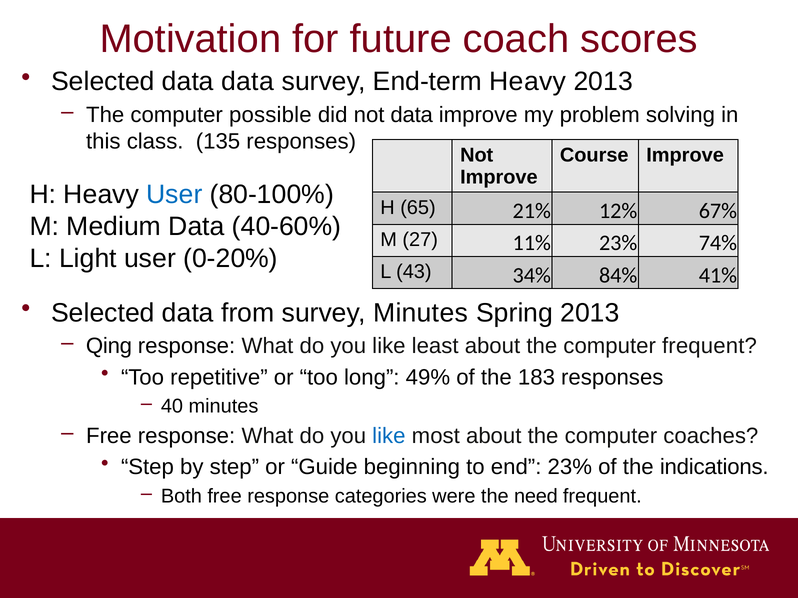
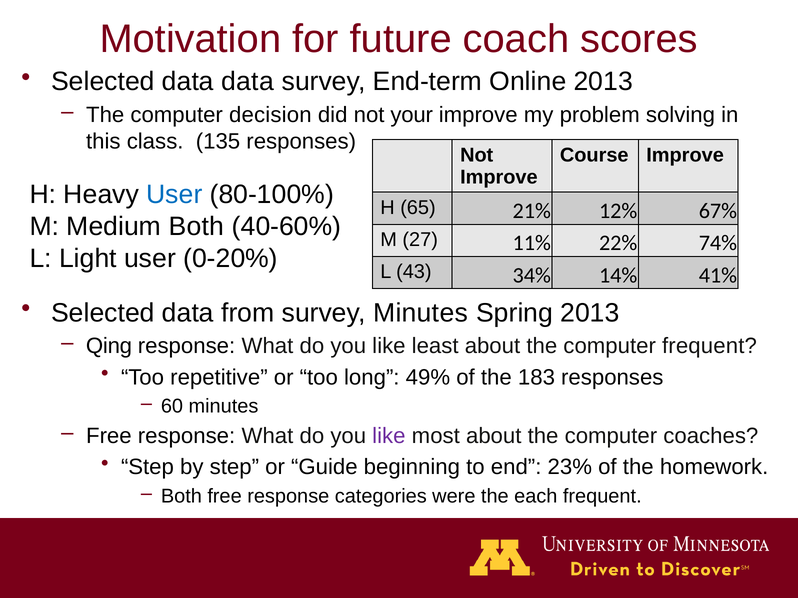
End-term Heavy: Heavy -> Online (528, 82)
possible: possible -> decision (270, 115)
not data: data -> your (412, 115)
Medium Data: Data -> Both (196, 227)
11% 23%: 23% -> 22% (618, 243)
84%: 84% -> 14% (618, 275)
40: 40 -> 60 (172, 407)
like colour: blue -> purple (389, 436)
indications: indications -> homework (714, 468)
need: need -> each (536, 497)
